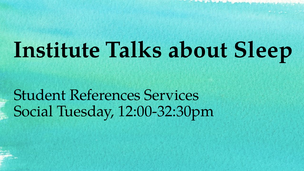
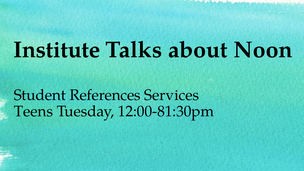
Sleep: Sleep -> Noon (263, 50)
Social: Social -> Teens (33, 111)
12:00-32:30pm: 12:00-32:30pm -> 12:00-81:30pm (166, 111)
